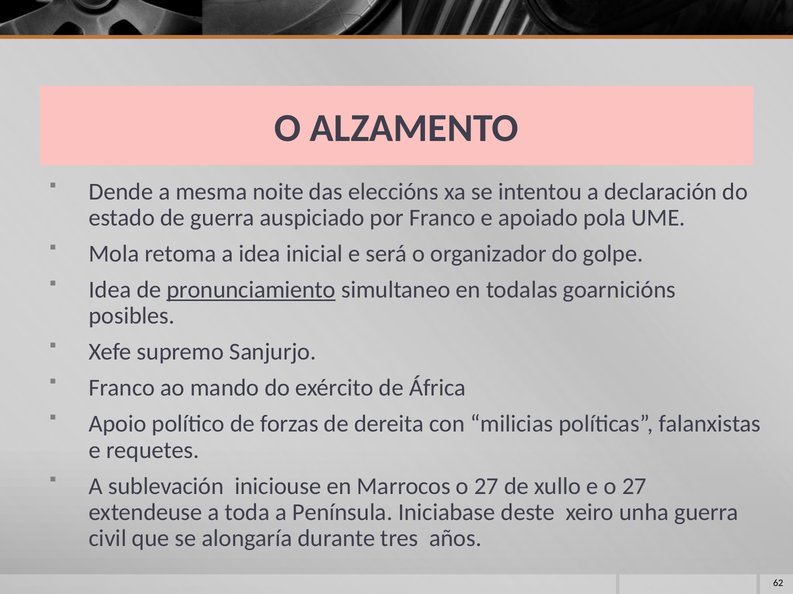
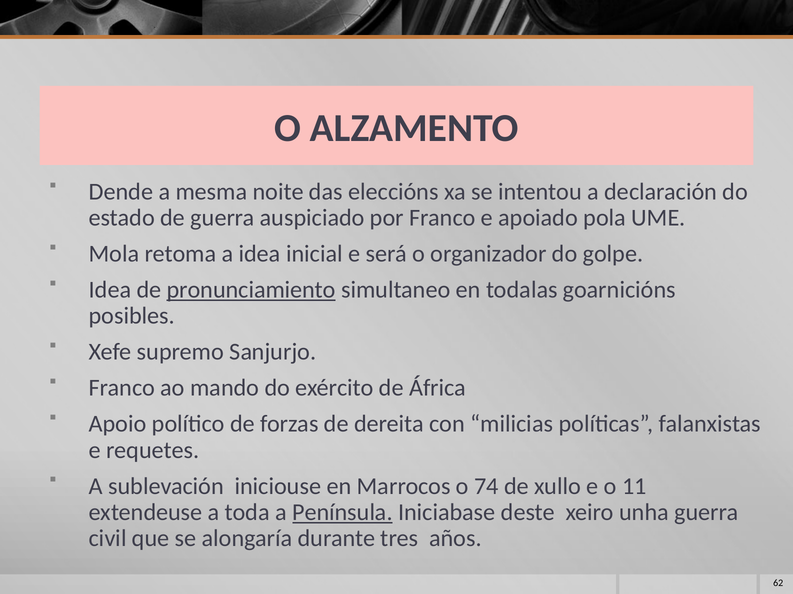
Marrocos o 27: 27 -> 74 (486, 487)
e o 27: 27 -> 11 (634, 487)
Península underline: none -> present (342, 513)
